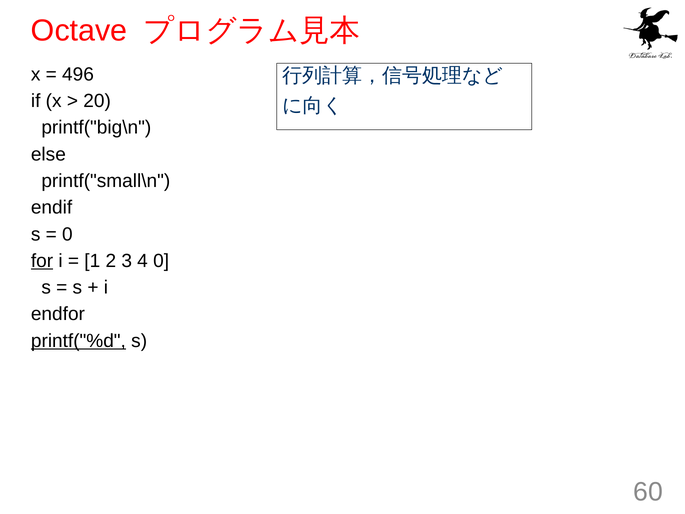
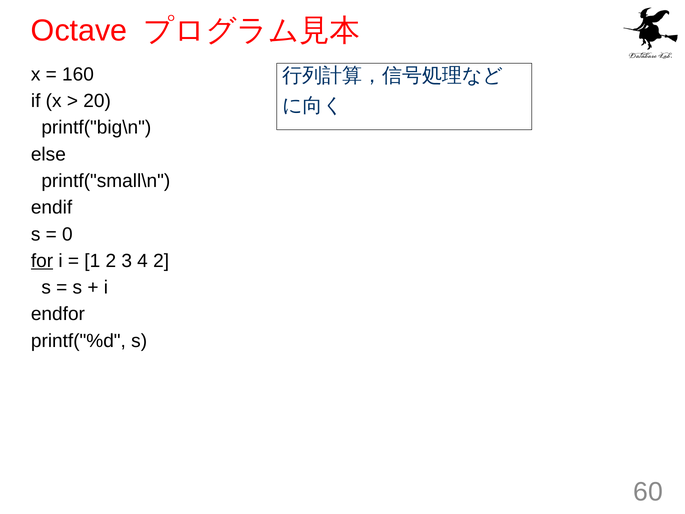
496: 496 -> 160 (78, 74)
4 0: 0 -> 2 (161, 261)
printf("%d underline: present -> none (78, 341)
